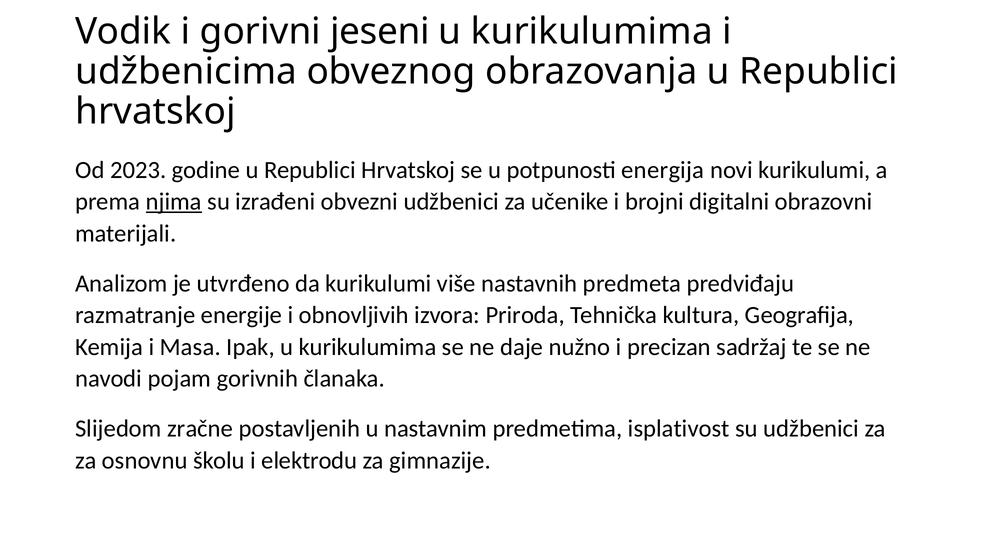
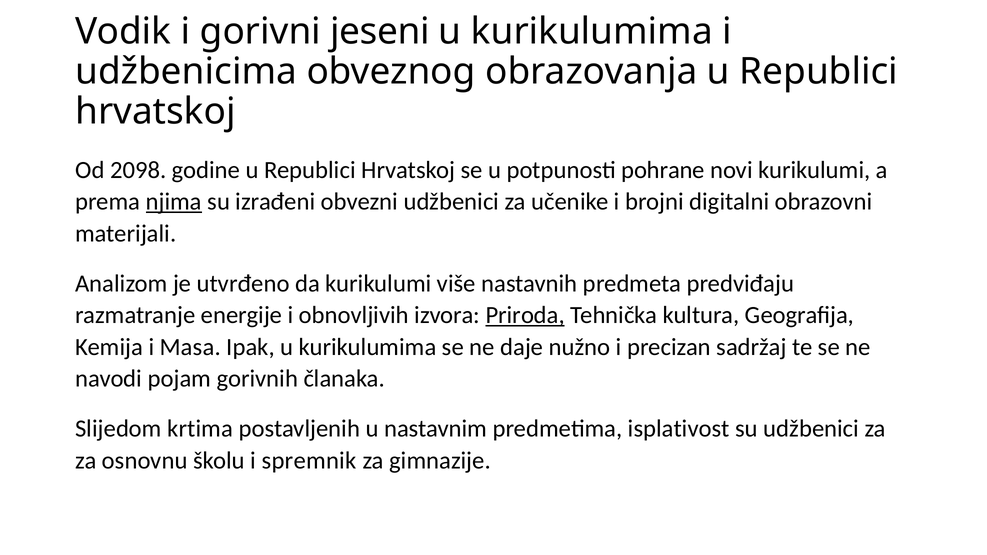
2023: 2023 -> 2098 (138, 170)
energija: energija -> pohrane (663, 170)
Priroda underline: none -> present (525, 315)
zračne: zračne -> krtima (200, 429)
elektrodu: elektrodu -> spremnik (309, 461)
